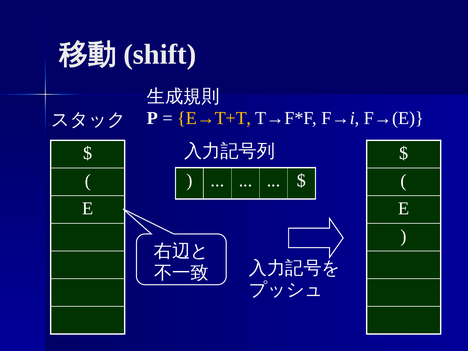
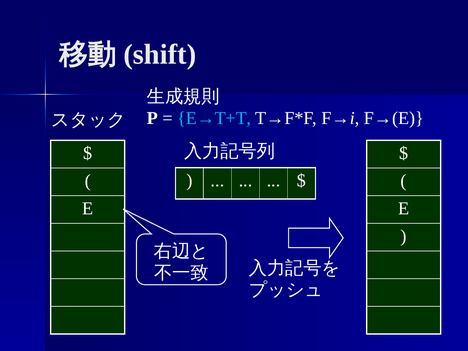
E→T+T colour: yellow -> light blue (214, 118)
